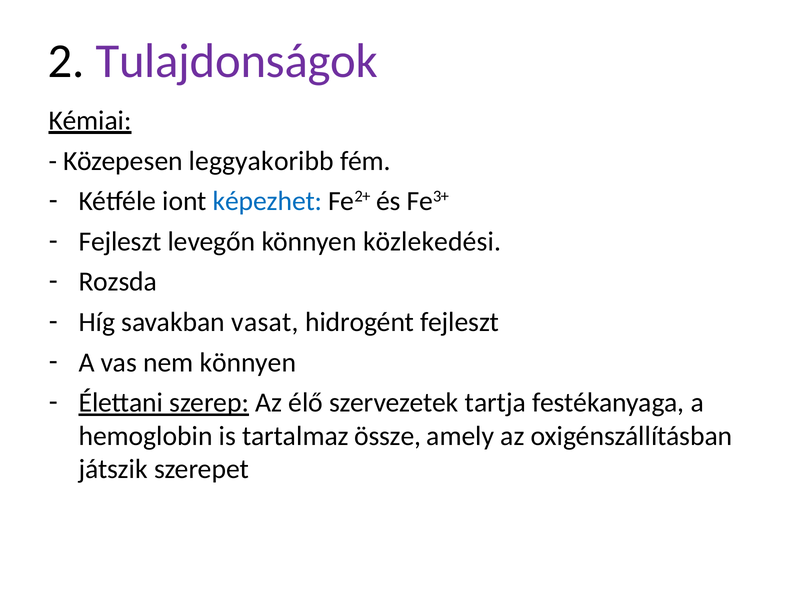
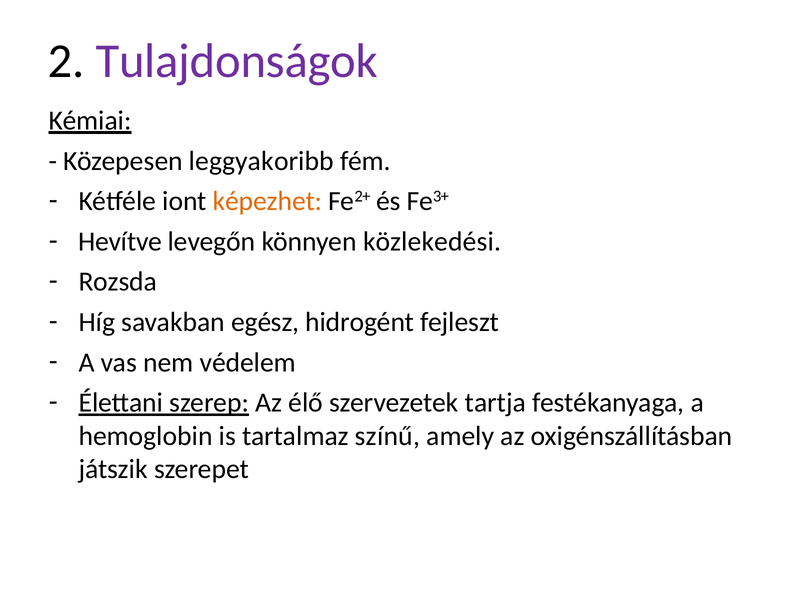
képezhet colour: blue -> orange (268, 201)
Fejleszt: Fejleszt -> Hevítve (120, 241)
vasat: vasat -> egész (265, 322)
nem könnyen: könnyen -> védelem (248, 362)
össze: össze -> színű (387, 436)
